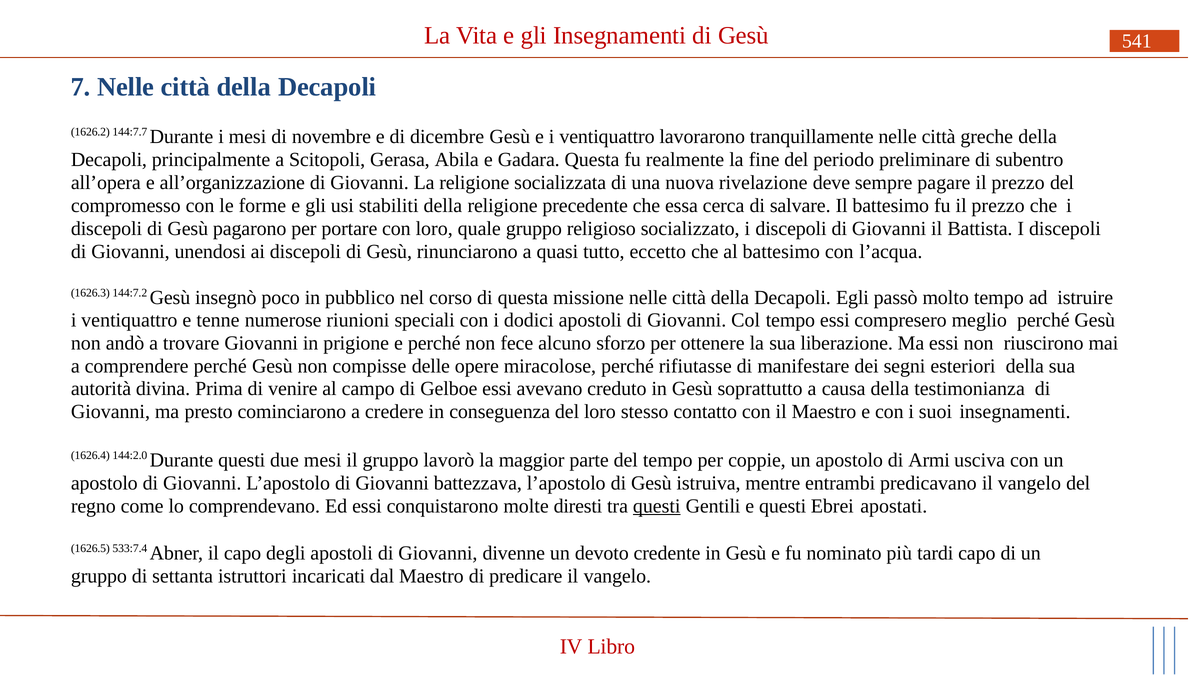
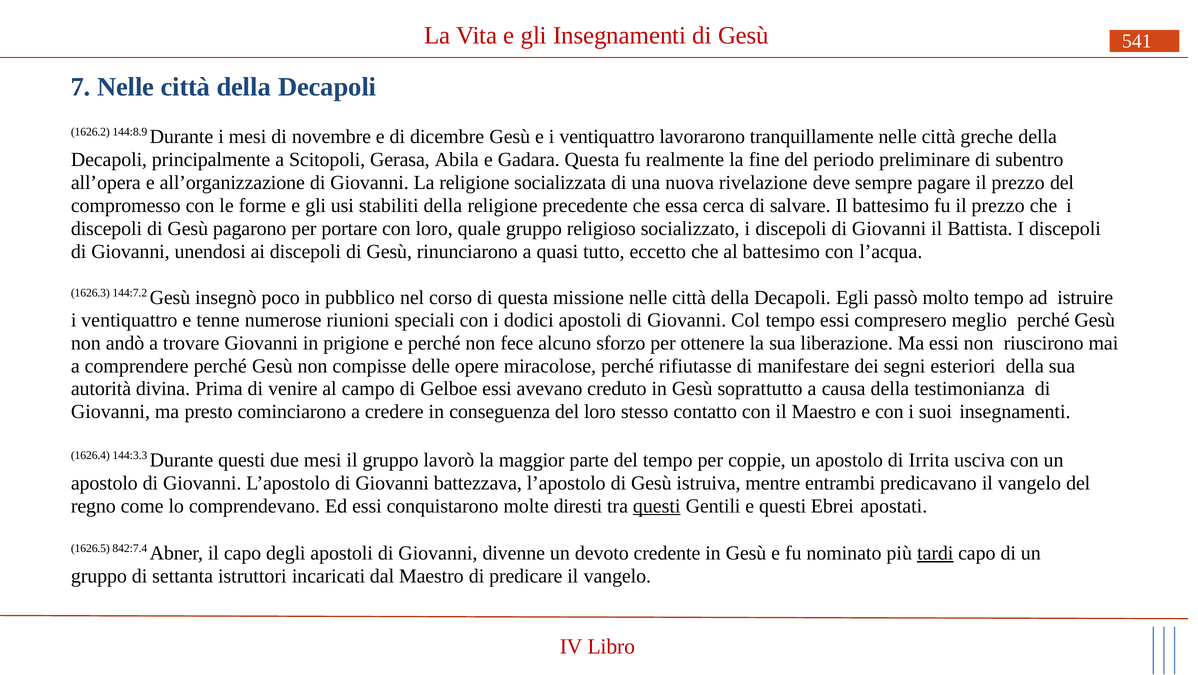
144:7.7: 144:7.7 -> 144:8.9 (130, 132)
144:2.0: 144:2.0 -> 144:3.3 (130, 455)
Armi: Armi -> Irrita (929, 460)
533:7.4: 533:7.4 -> 842:7.4 (130, 548)
tardi underline: none -> present (935, 553)
